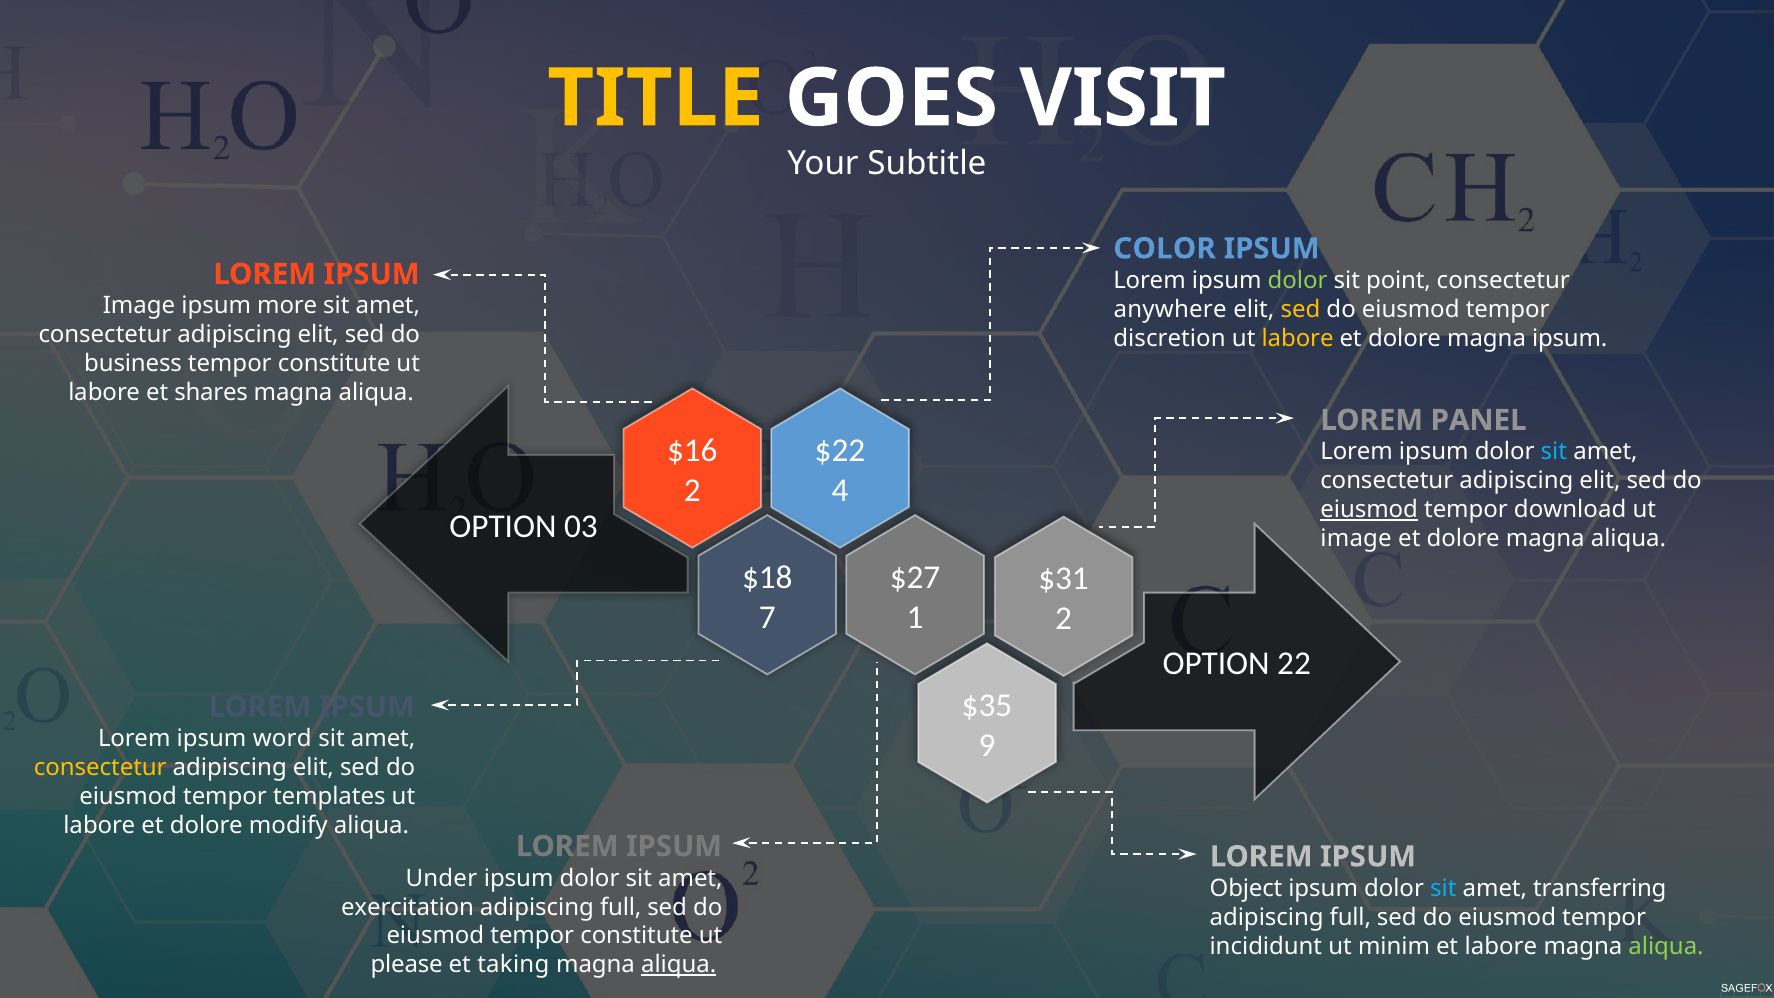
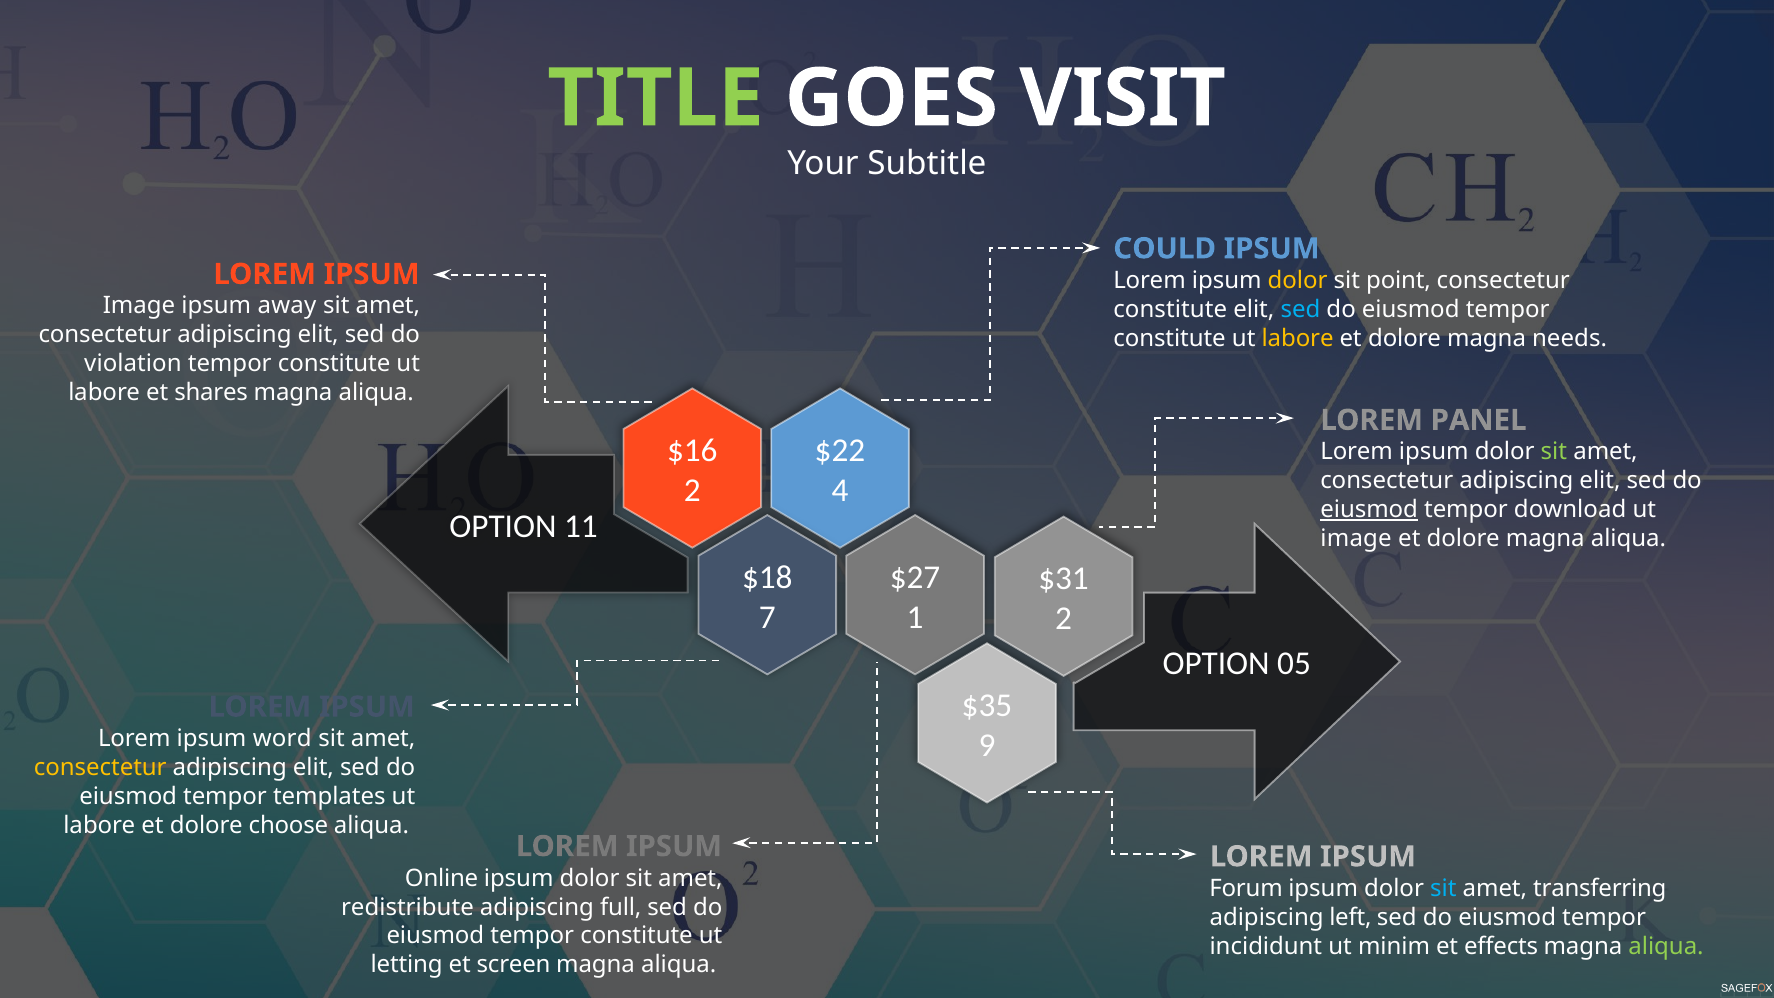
TITLE colour: yellow -> light green (655, 99)
COLOR: COLOR -> COULD (1165, 249)
dolor colour: light green -> yellow (1298, 280)
more: more -> away (287, 306)
anywhere: anywhere -> constitute (1170, 309)
sed colour: yellow -> light blue (1300, 309)
discretion: discretion -> constitute (1170, 338)
magna ipsum: ipsum -> needs (1570, 338)
business: business -> violation (133, 364)
sit colour: light blue -> light green (1554, 452)
03: 03 -> 11 (581, 526)
22: 22 -> 05 (1294, 664)
modify: modify -> choose (288, 825)
Under: Under -> Online (442, 878)
Object: Object -> Forum (1246, 888)
exercitation: exercitation -> redistribute (407, 907)
full: full -> left (1350, 917)
et labore: labore -> effects (1501, 946)
please: please -> letting (407, 965)
taking: taking -> screen (514, 965)
aliqua underline: present -> none (679, 965)
